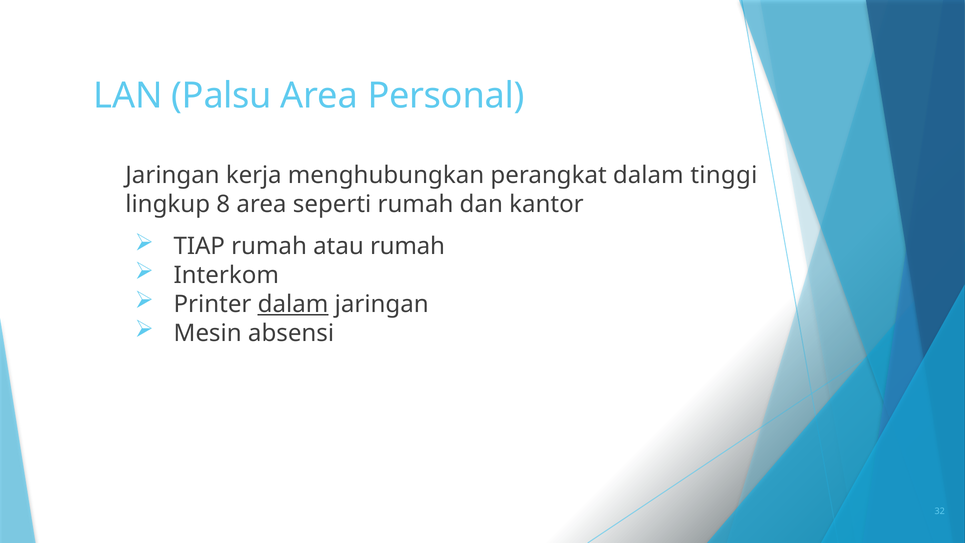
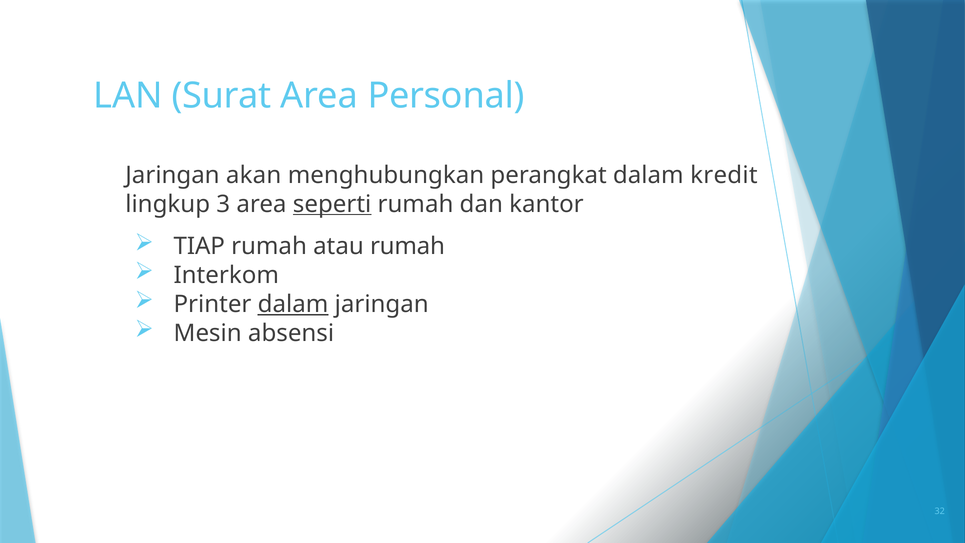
Palsu: Palsu -> Surat (222, 96)
kerja: kerja -> akan (254, 175)
tinggi: tinggi -> kredit (724, 175)
8: 8 -> 3 (223, 204)
seperti underline: none -> present (332, 204)
